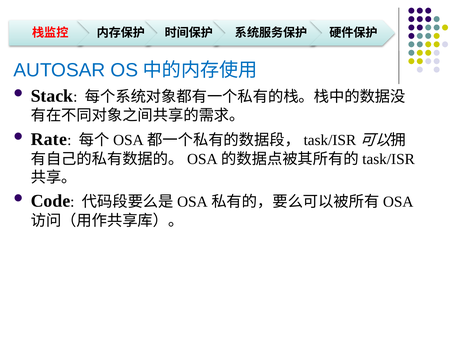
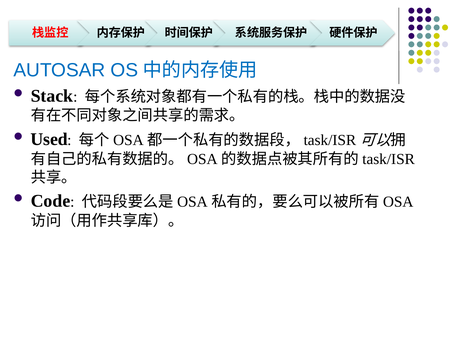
Rate: Rate -> Used (49, 139)
